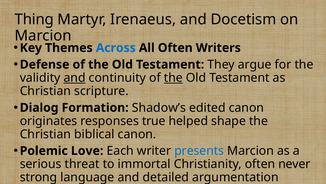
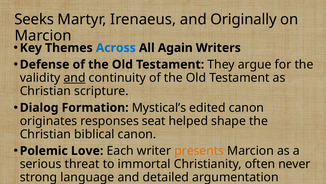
Thing: Thing -> Seeks (34, 19)
Docetism: Docetism -> Originally (243, 19)
All Often: Often -> Again (175, 48)
the underline: present -> none (173, 78)
Shadow’s: Shadow’s -> Mystical’s (159, 107)
true: true -> seat (154, 121)
presents colour: blue -> orange (199, 150)
